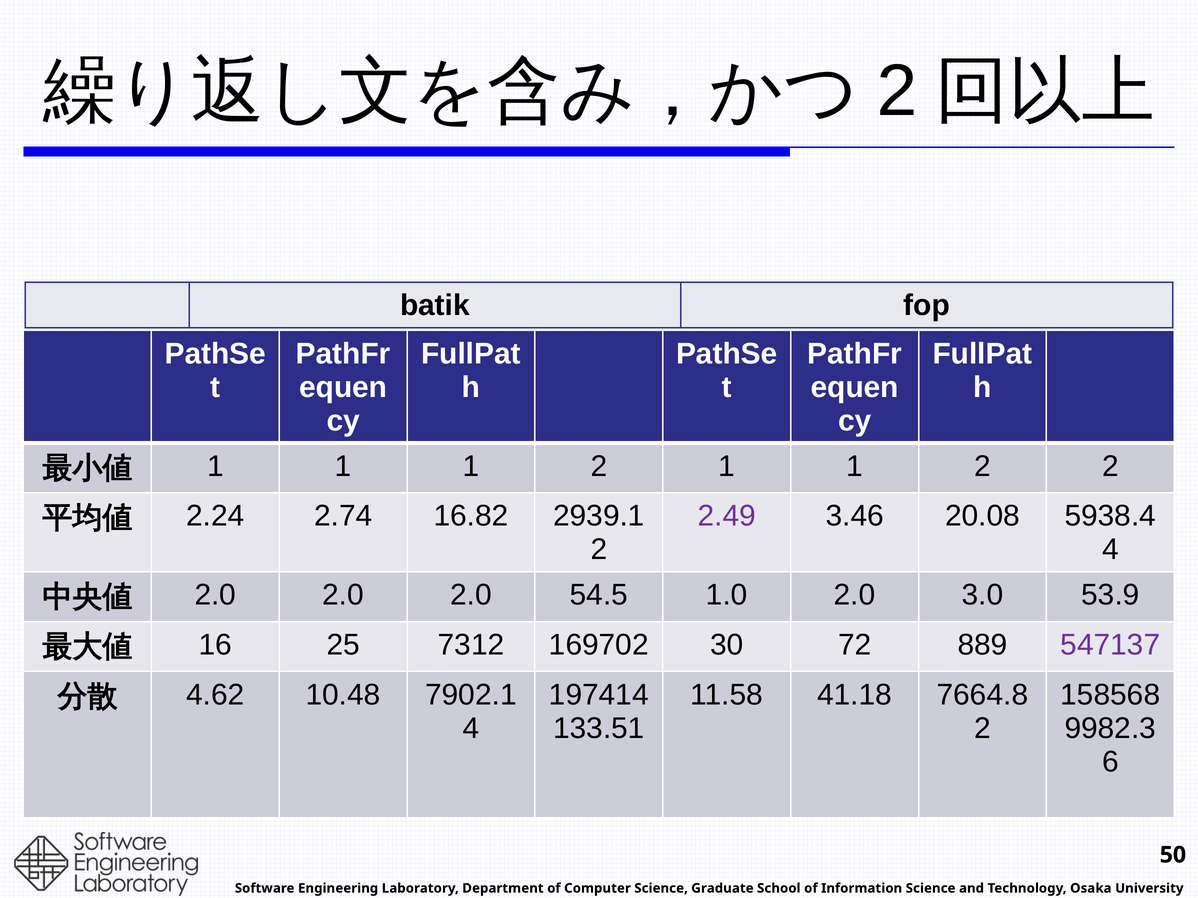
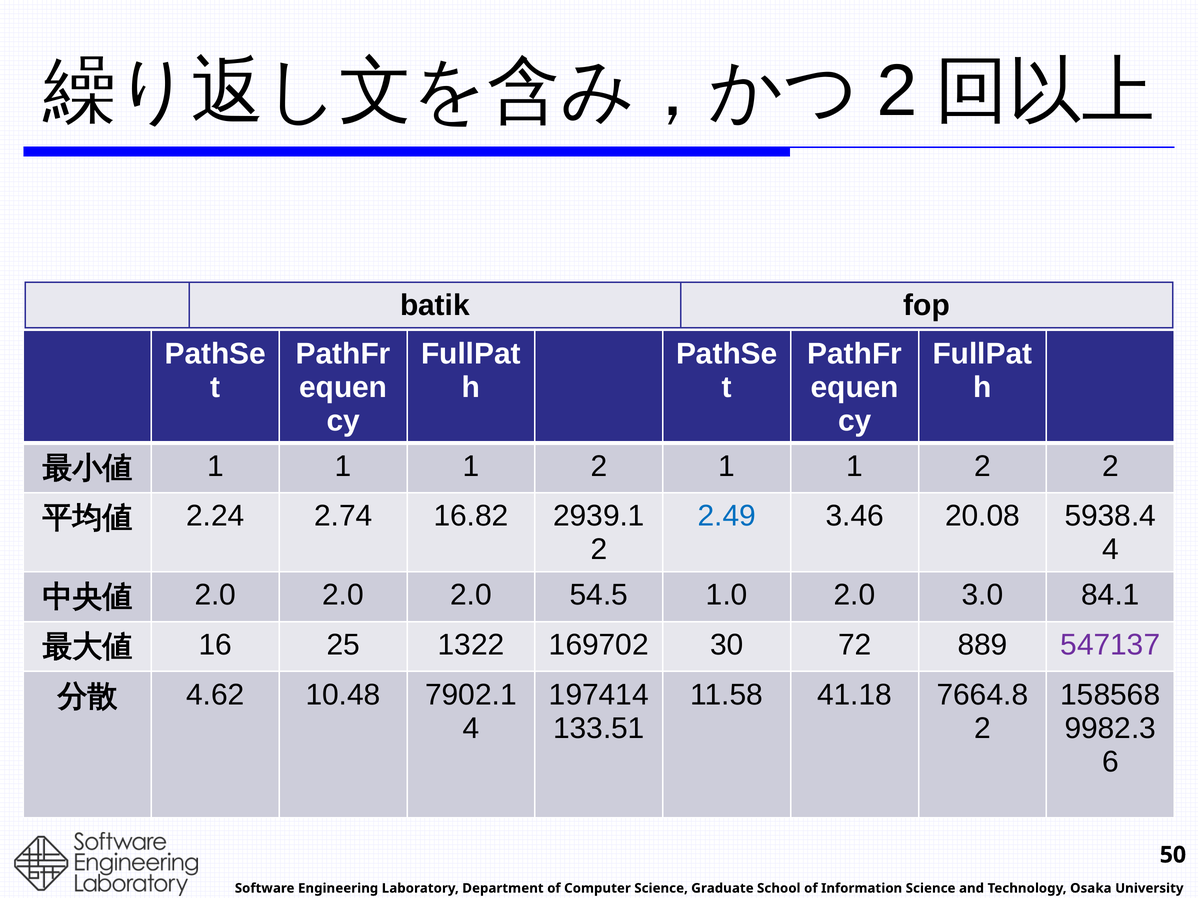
2.49 colour: purple -> blue (727, 516)
53.9: 53.9 -> 84.1 (1110, 595)
7312: 7312 -> 1322 (471, 645)
